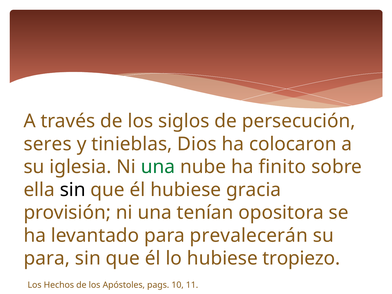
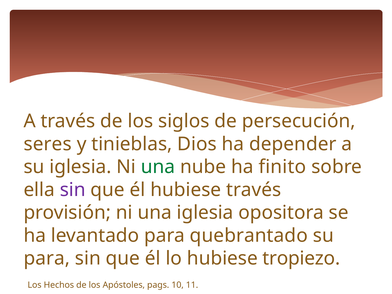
colocaron: colocaron -> depender (293, 144)
sin colour: black -> purple (73, 190)
hubiese gracia: gracia -> través (254, 190)
una tenían: tenían -> iglesia (205, 213)
prevalecerán: prevalecerán -> quebrantado (249, 236)
